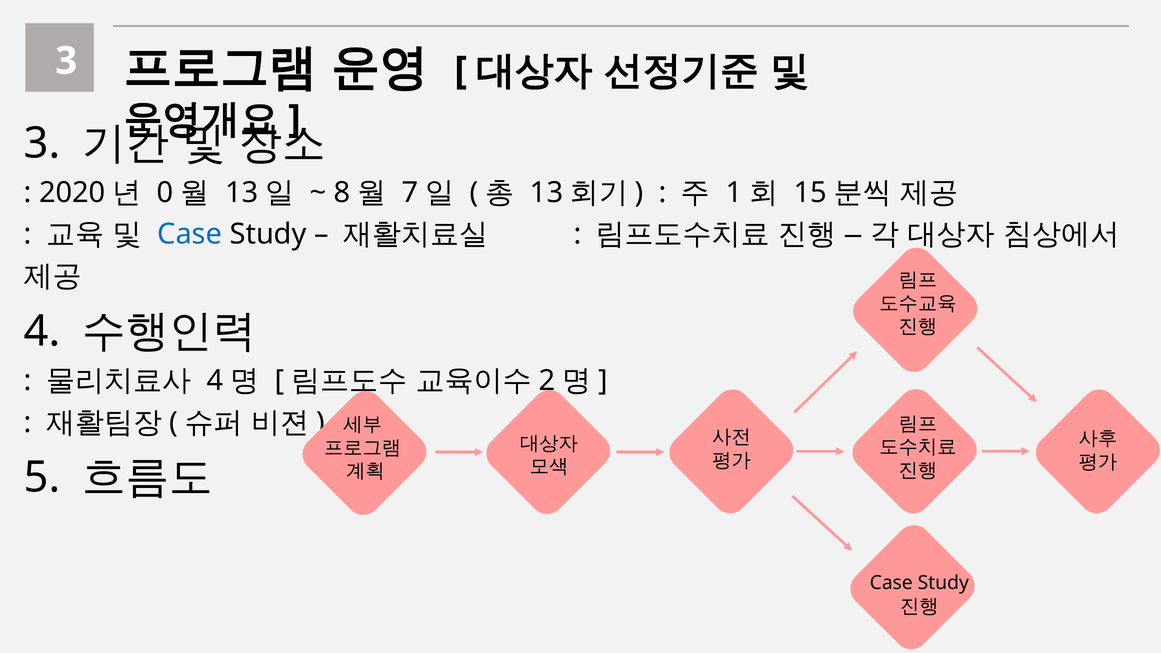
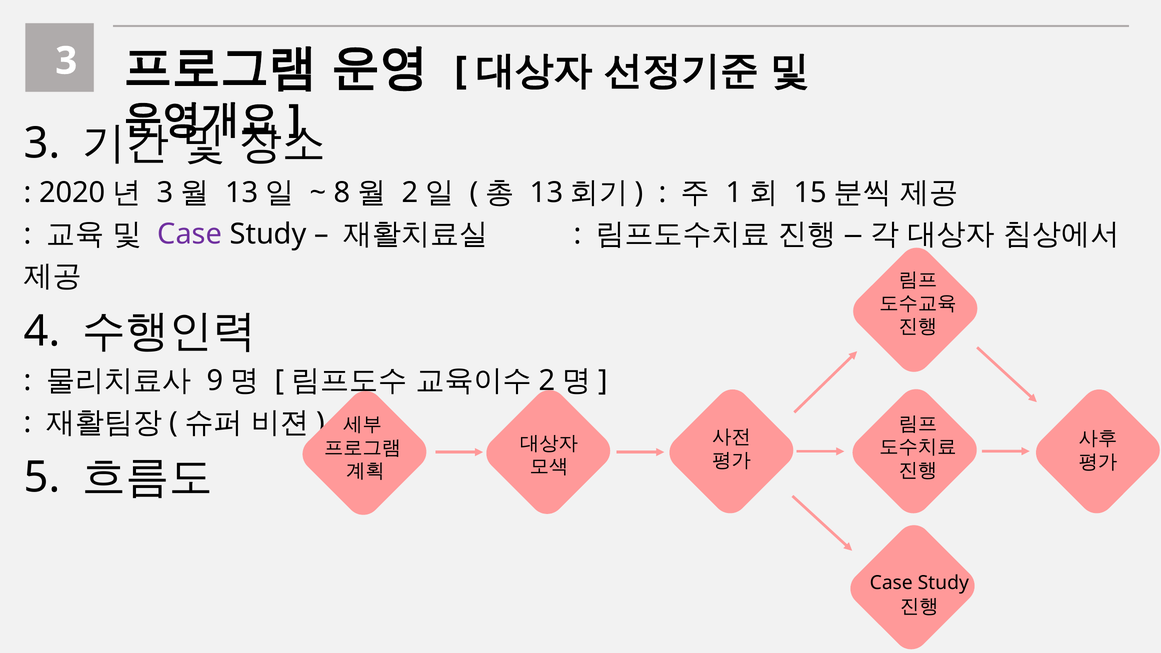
0: 0 -> 3 (165, 193)
7: 7 -> 2 (410, 193)
Case colour: blue -> purple (190, 234)
4: 4 -> 9 (215, 381)
